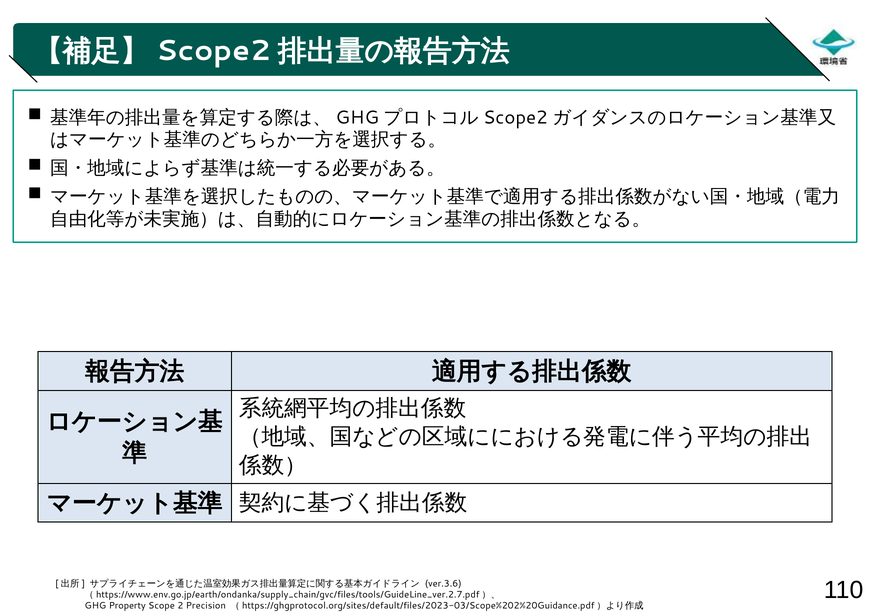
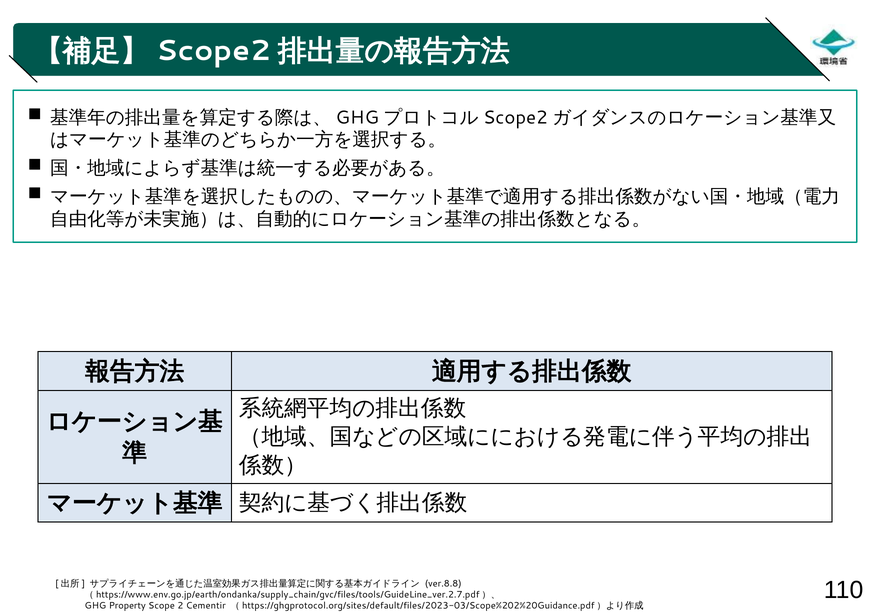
ver.3.6: ver.3.6 -> ver.8.8 (443, 584)
Precision: Precision -> Cementir (206, 606)
